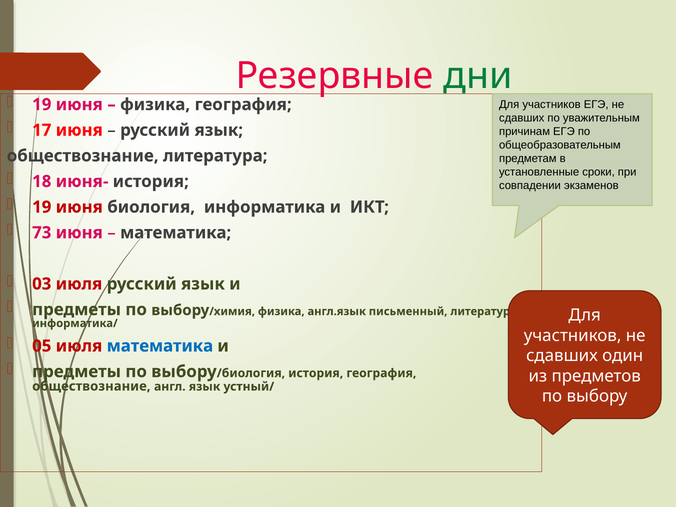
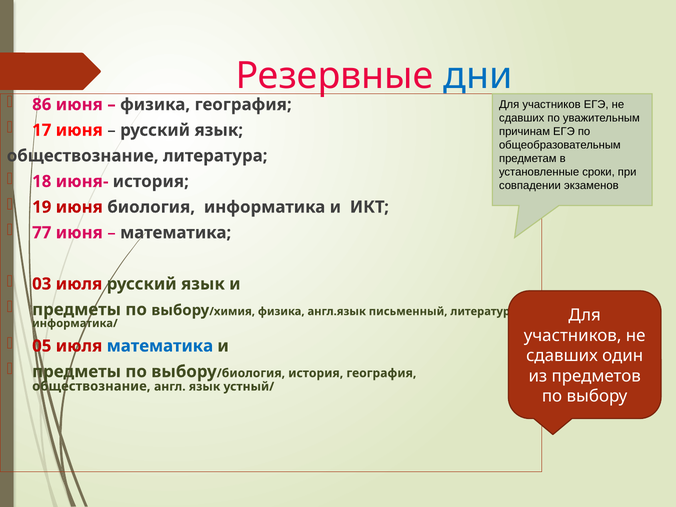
дни colour: green -> blue (478, 76)
19: 19 -> 86 (42, 105)
73: 73 -> 77 (42, 233)
